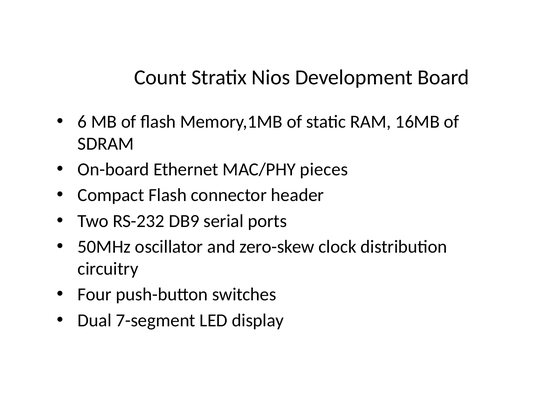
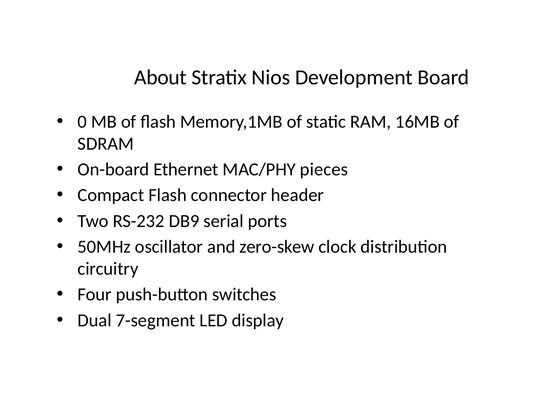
Count: Count -> About (161, 78)
6: 6 -> 0 (82, 122)
